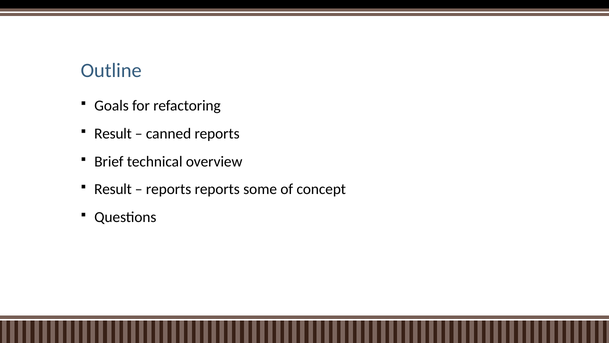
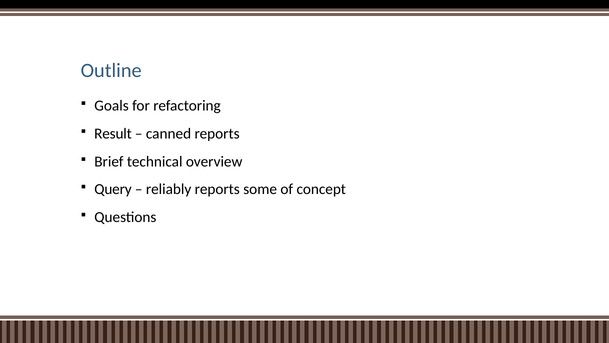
Result: Result -> Query (113, 189)
reports: reports -> reliably (169, 189)
